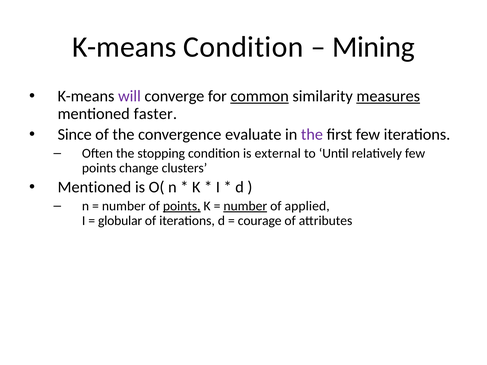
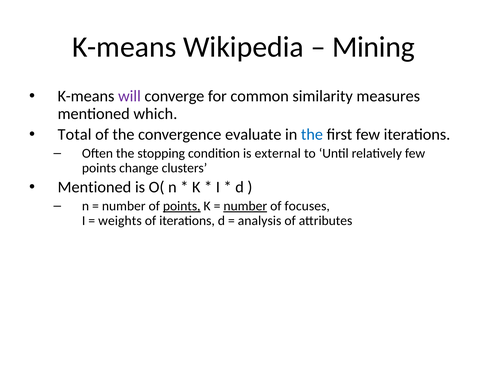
K-means Condition: Condition -> Wikipedia (243, 47)
common underline: present -> none (260, 96)
measures underline: present -> none (388, 96)
faster: faster -> which (155, 114)
Since: Since -> Total (75, 135)
the colour: purple -> blue (312, 135)
applied: applied -> focuses (307, 206)
globular: globular -> weights (120, 221)
courage: courage -> analysis (260, 221)
